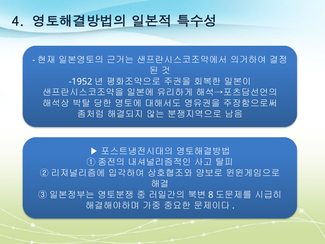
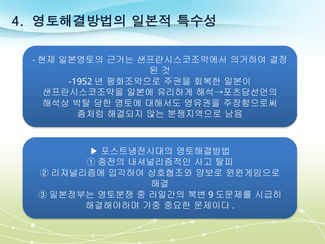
8: 8 -> 9 (211, 195)
